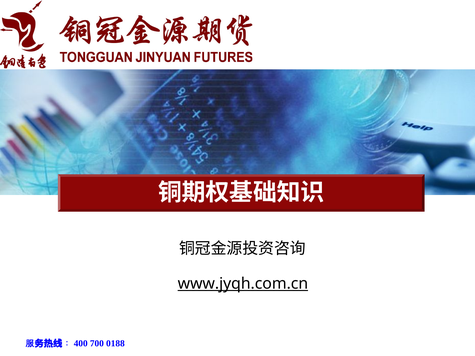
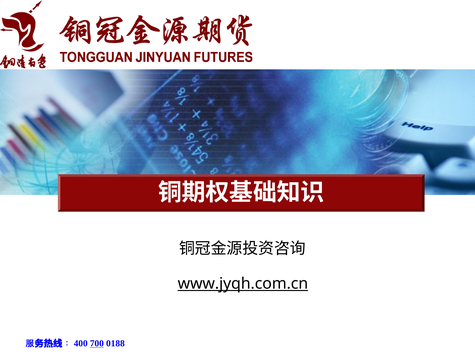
700 underline: none -> present (97, 344)
